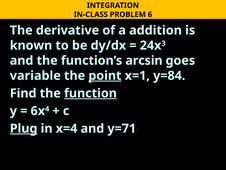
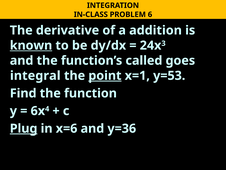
known underline: none -> present (31, 45)
arcsin: arcsin -> called (144, 60)
variable: variable -> integral (35, 75)
y=84: y=84 -> y=53 (169, 75)
function underline: present -> none (90, 93)
x=4: x=4 -> x=6 (67, 128)
y=71: y=71 -> y=36 (122, 128)
